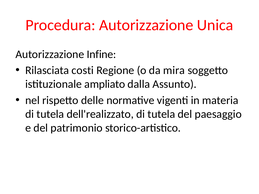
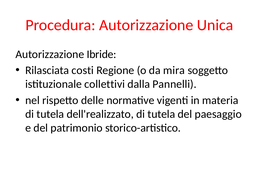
Infine: Infine -> Ibride (102, 54)
ampliato: ampliato -> collettivi (105, 84)
Assunto: Assunto -> Pannelli (175, 84)
